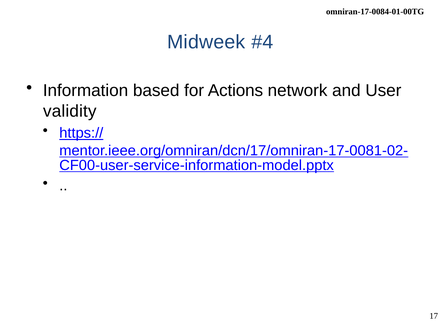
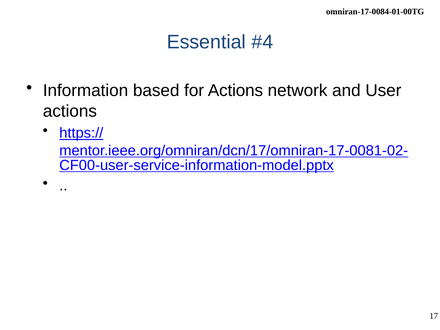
Midweek: Midweek -> Essential (206, 42)
validity: validity -> actions (70, 111)
